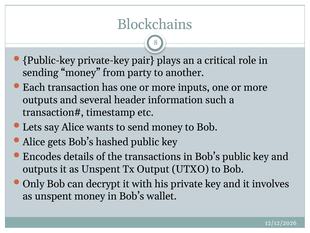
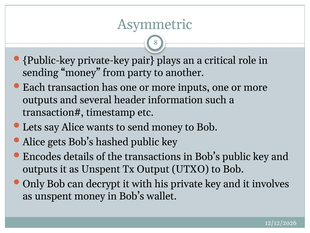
Blockchains: Blockchains -> Asymmetric (155, 24)
